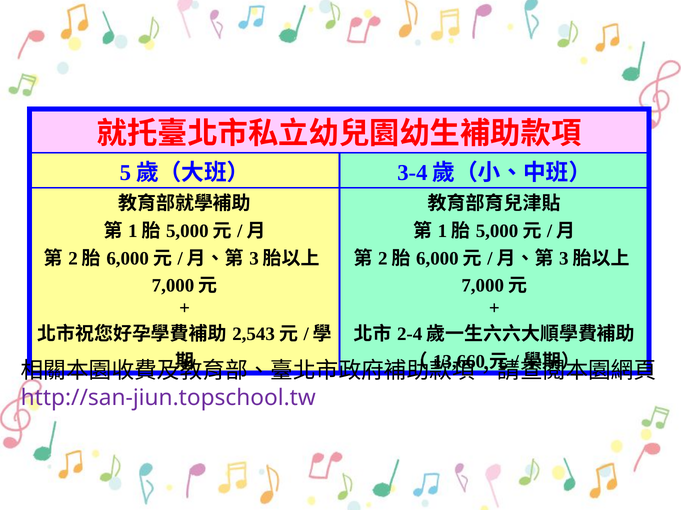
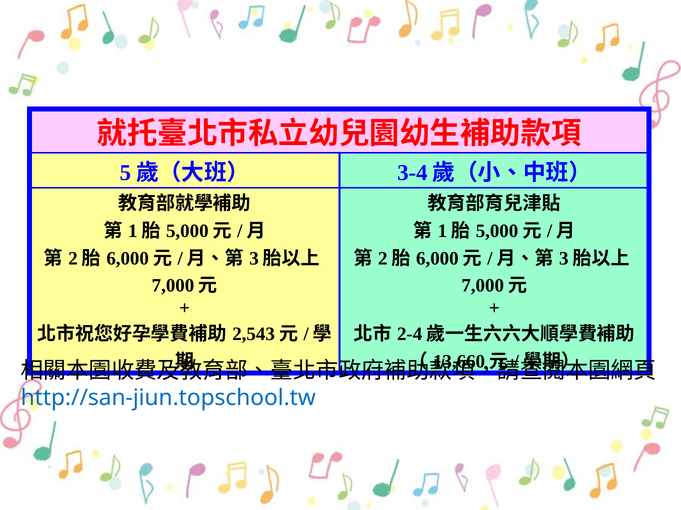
http://san-jiun.topschool.tw colour: purple -> blue (168, 399)
